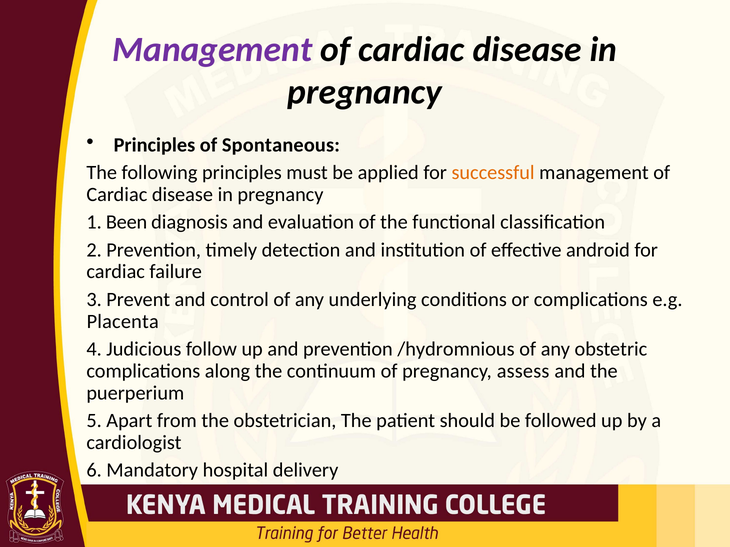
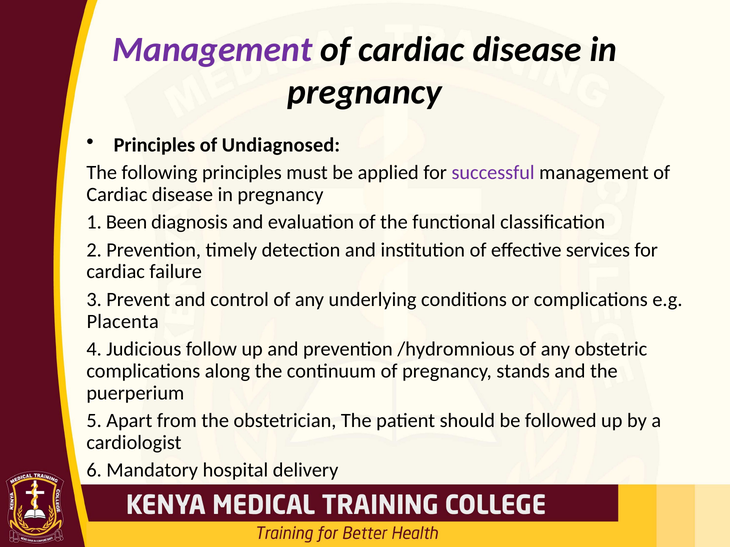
Spontaneous: Spontaneous -> Undiagnosed (281, 145)
successful colour: orange -> purple (493, 173)
android: android -> services (598, 250)
assess: assess -> stands (523, 371)
